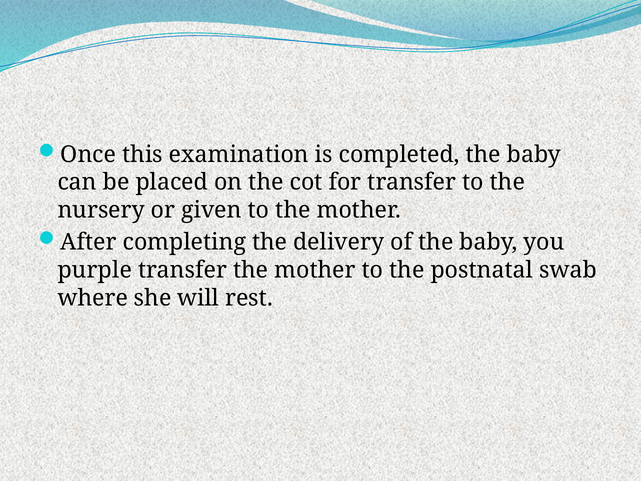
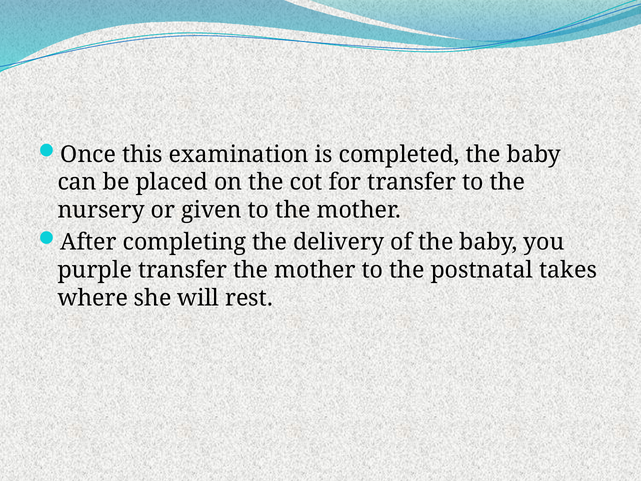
swab: swab -> takes (568, 270)
